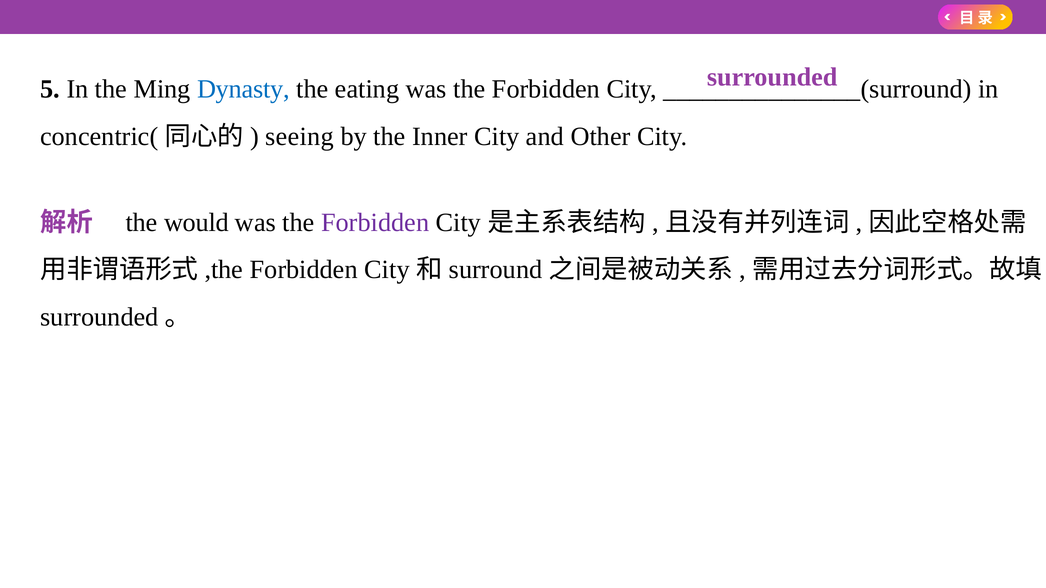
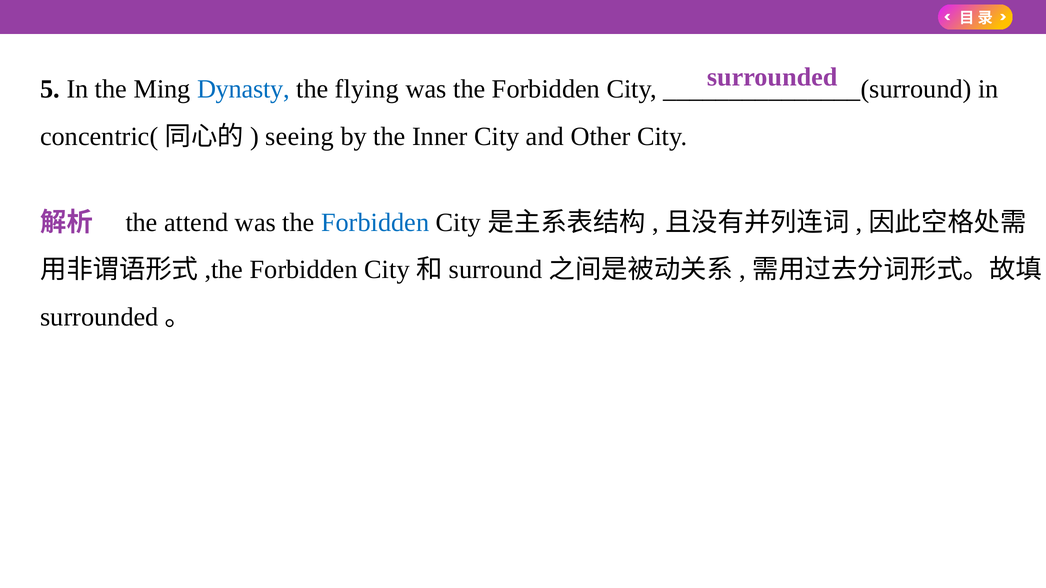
eating: eating -> flying (367, 89)
would: would -> attend (196, 222)
Forbidden colour: purple -> blue (375, 222)
